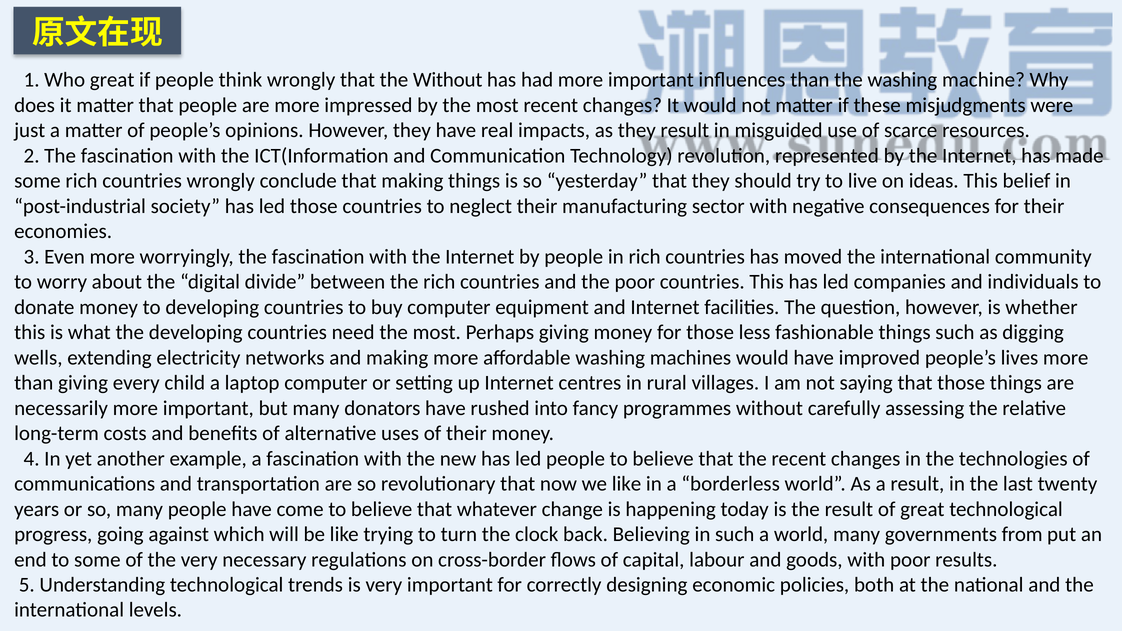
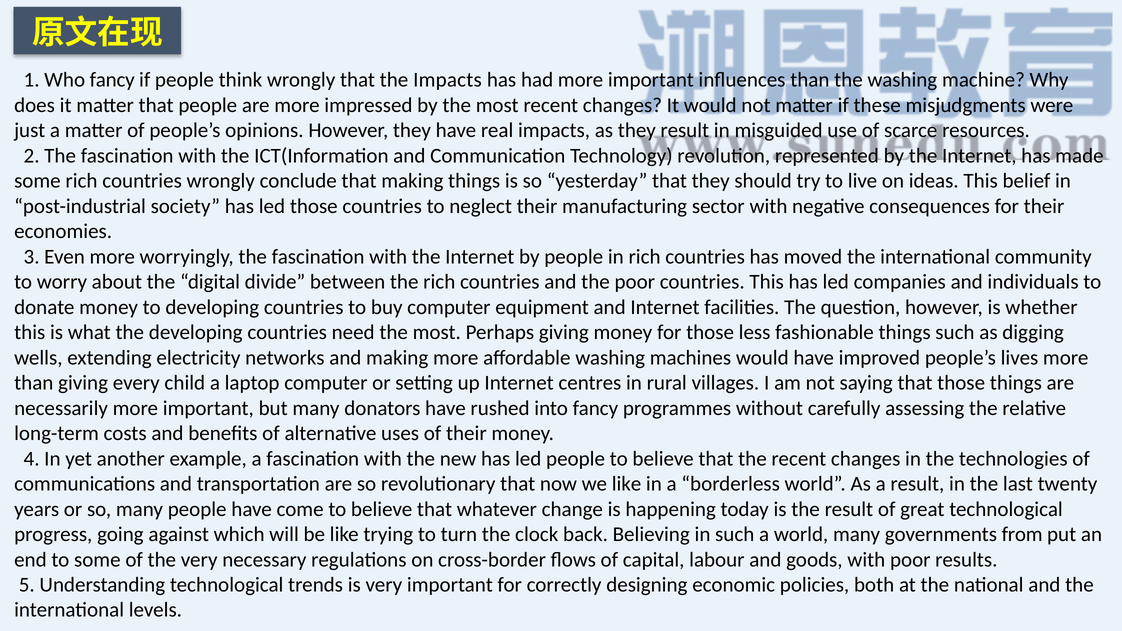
Who great: great -> fancy (112, 80)
the Without: Without -> Impacts (447, 80)
